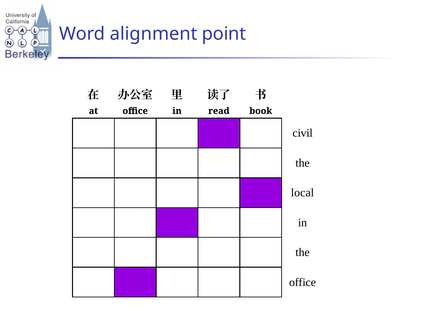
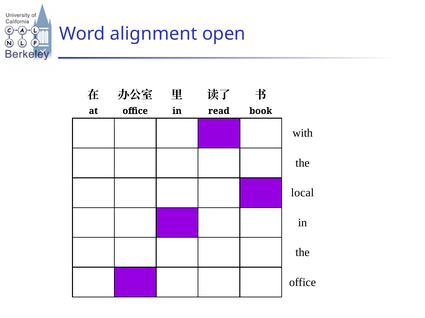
point: point -> open (224, 34)
civil: civil -> with (303, 133)
